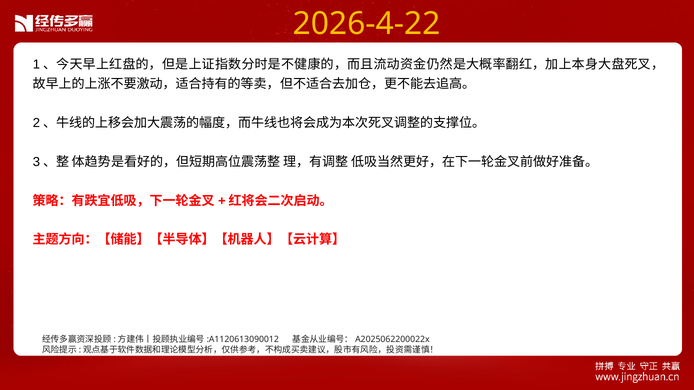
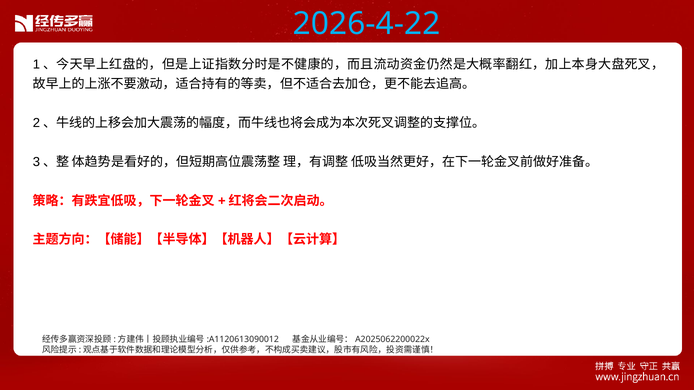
2026-4-22 colour: yellow -> light blue (366, 24)
